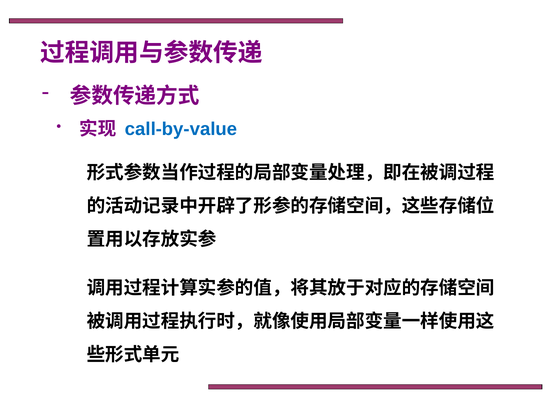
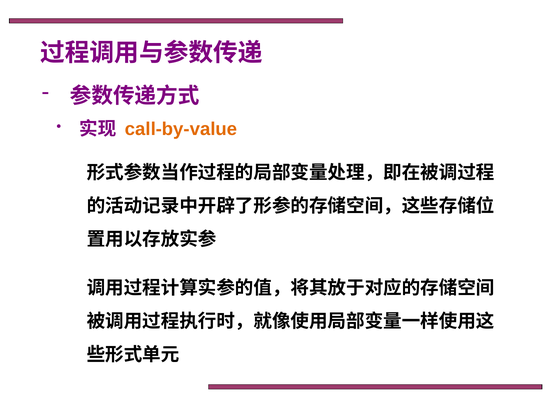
call-by-value colour: blue -> orange (181, 129)
